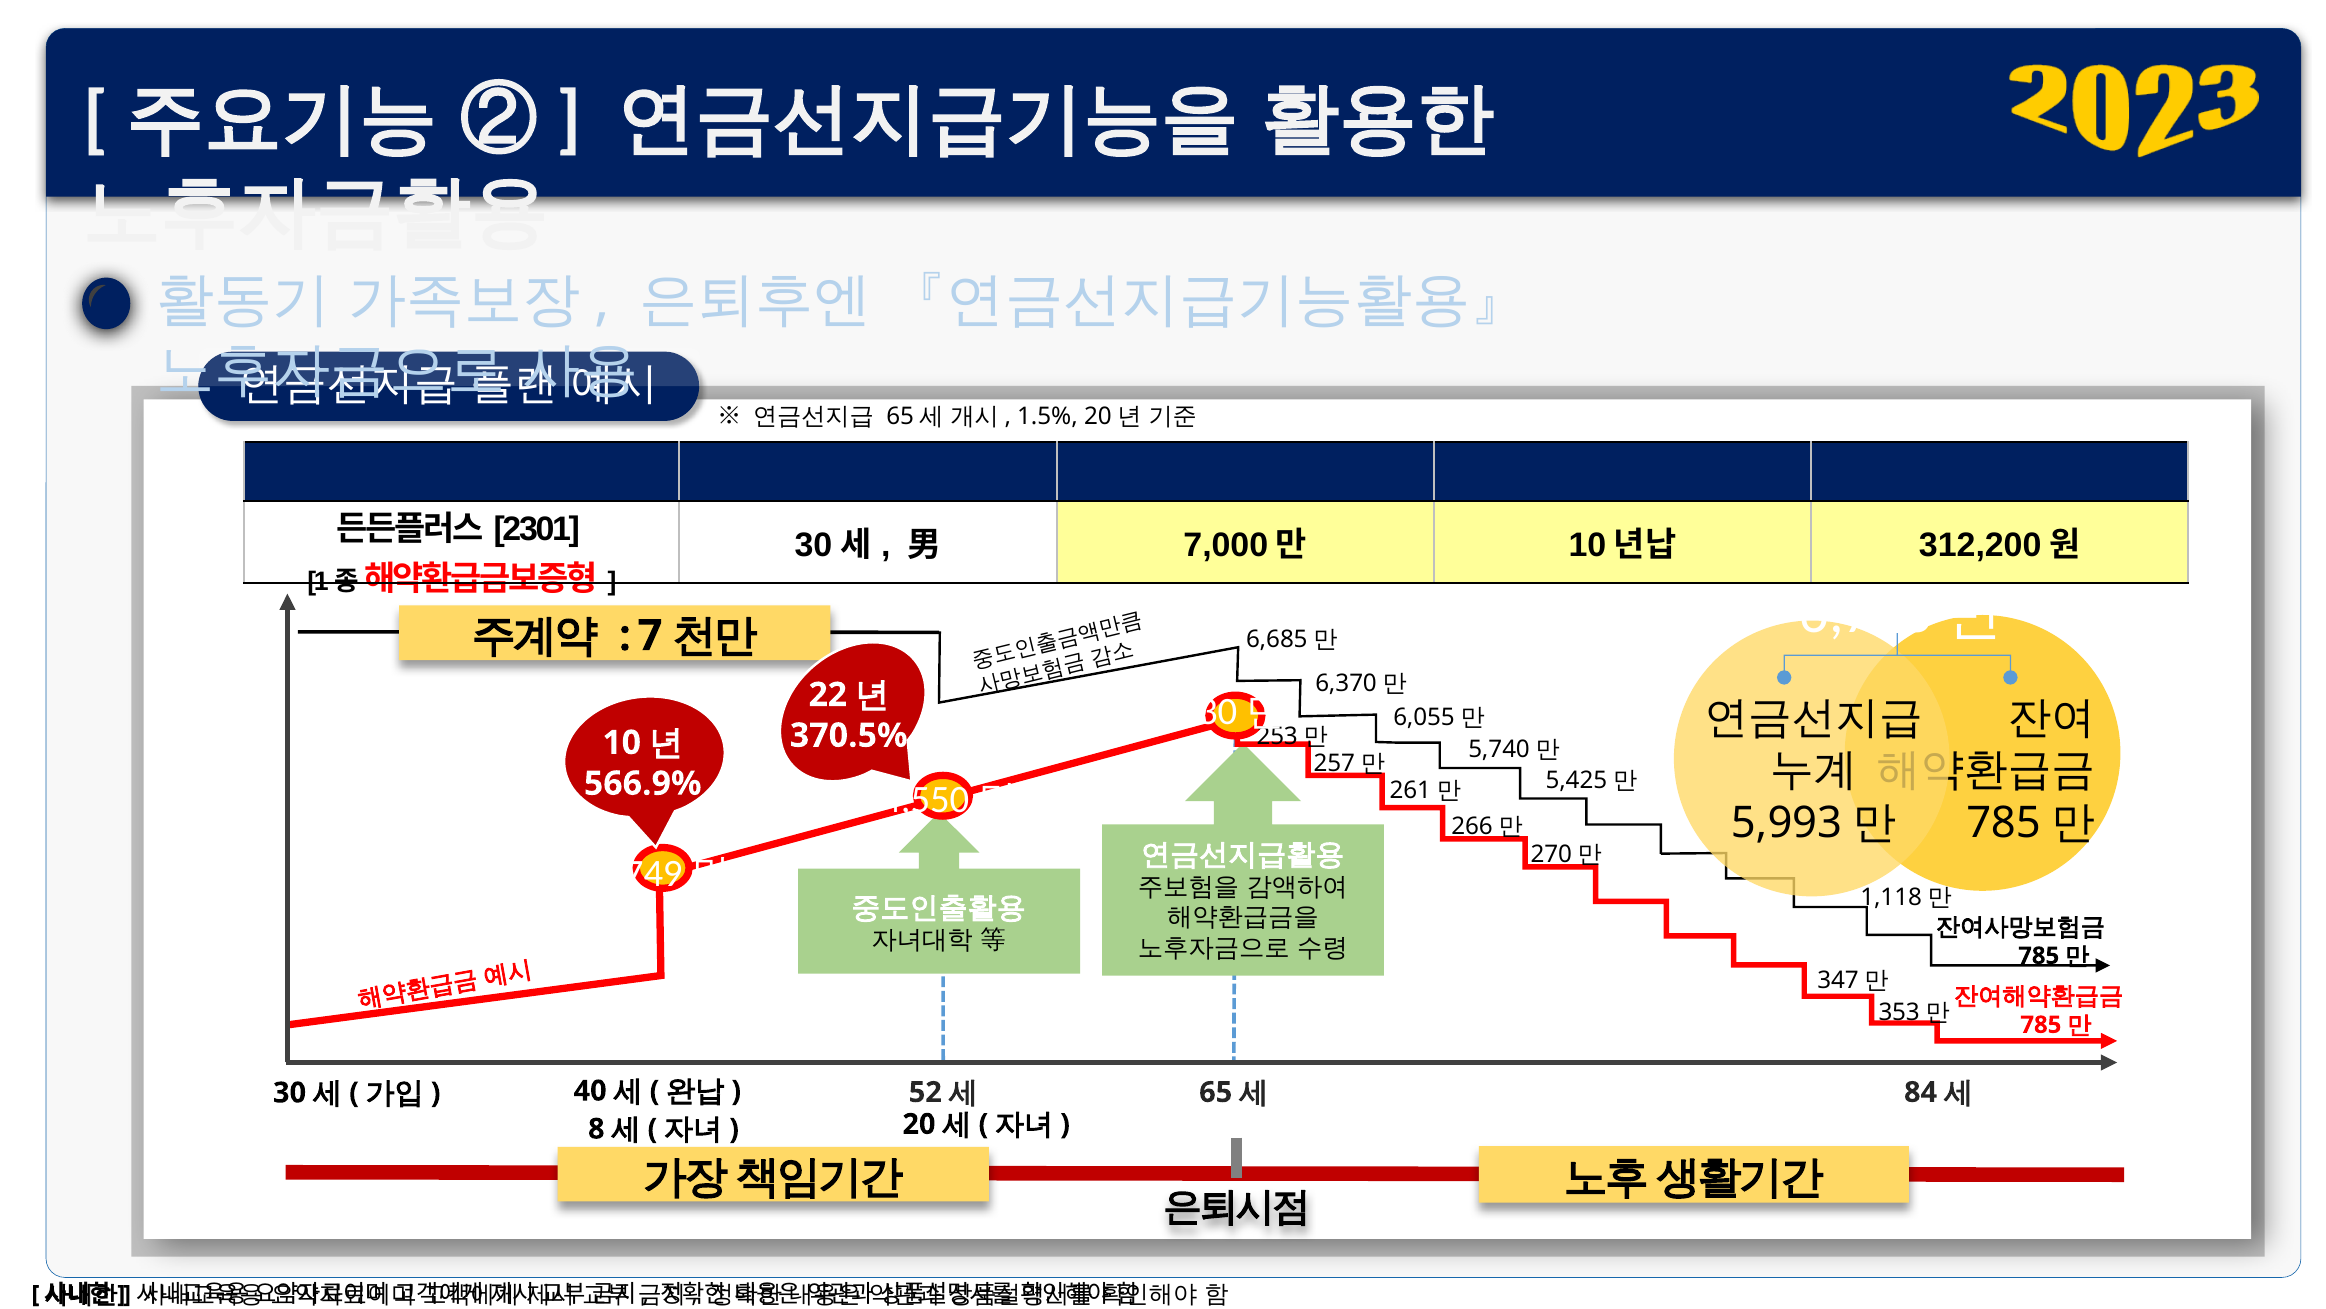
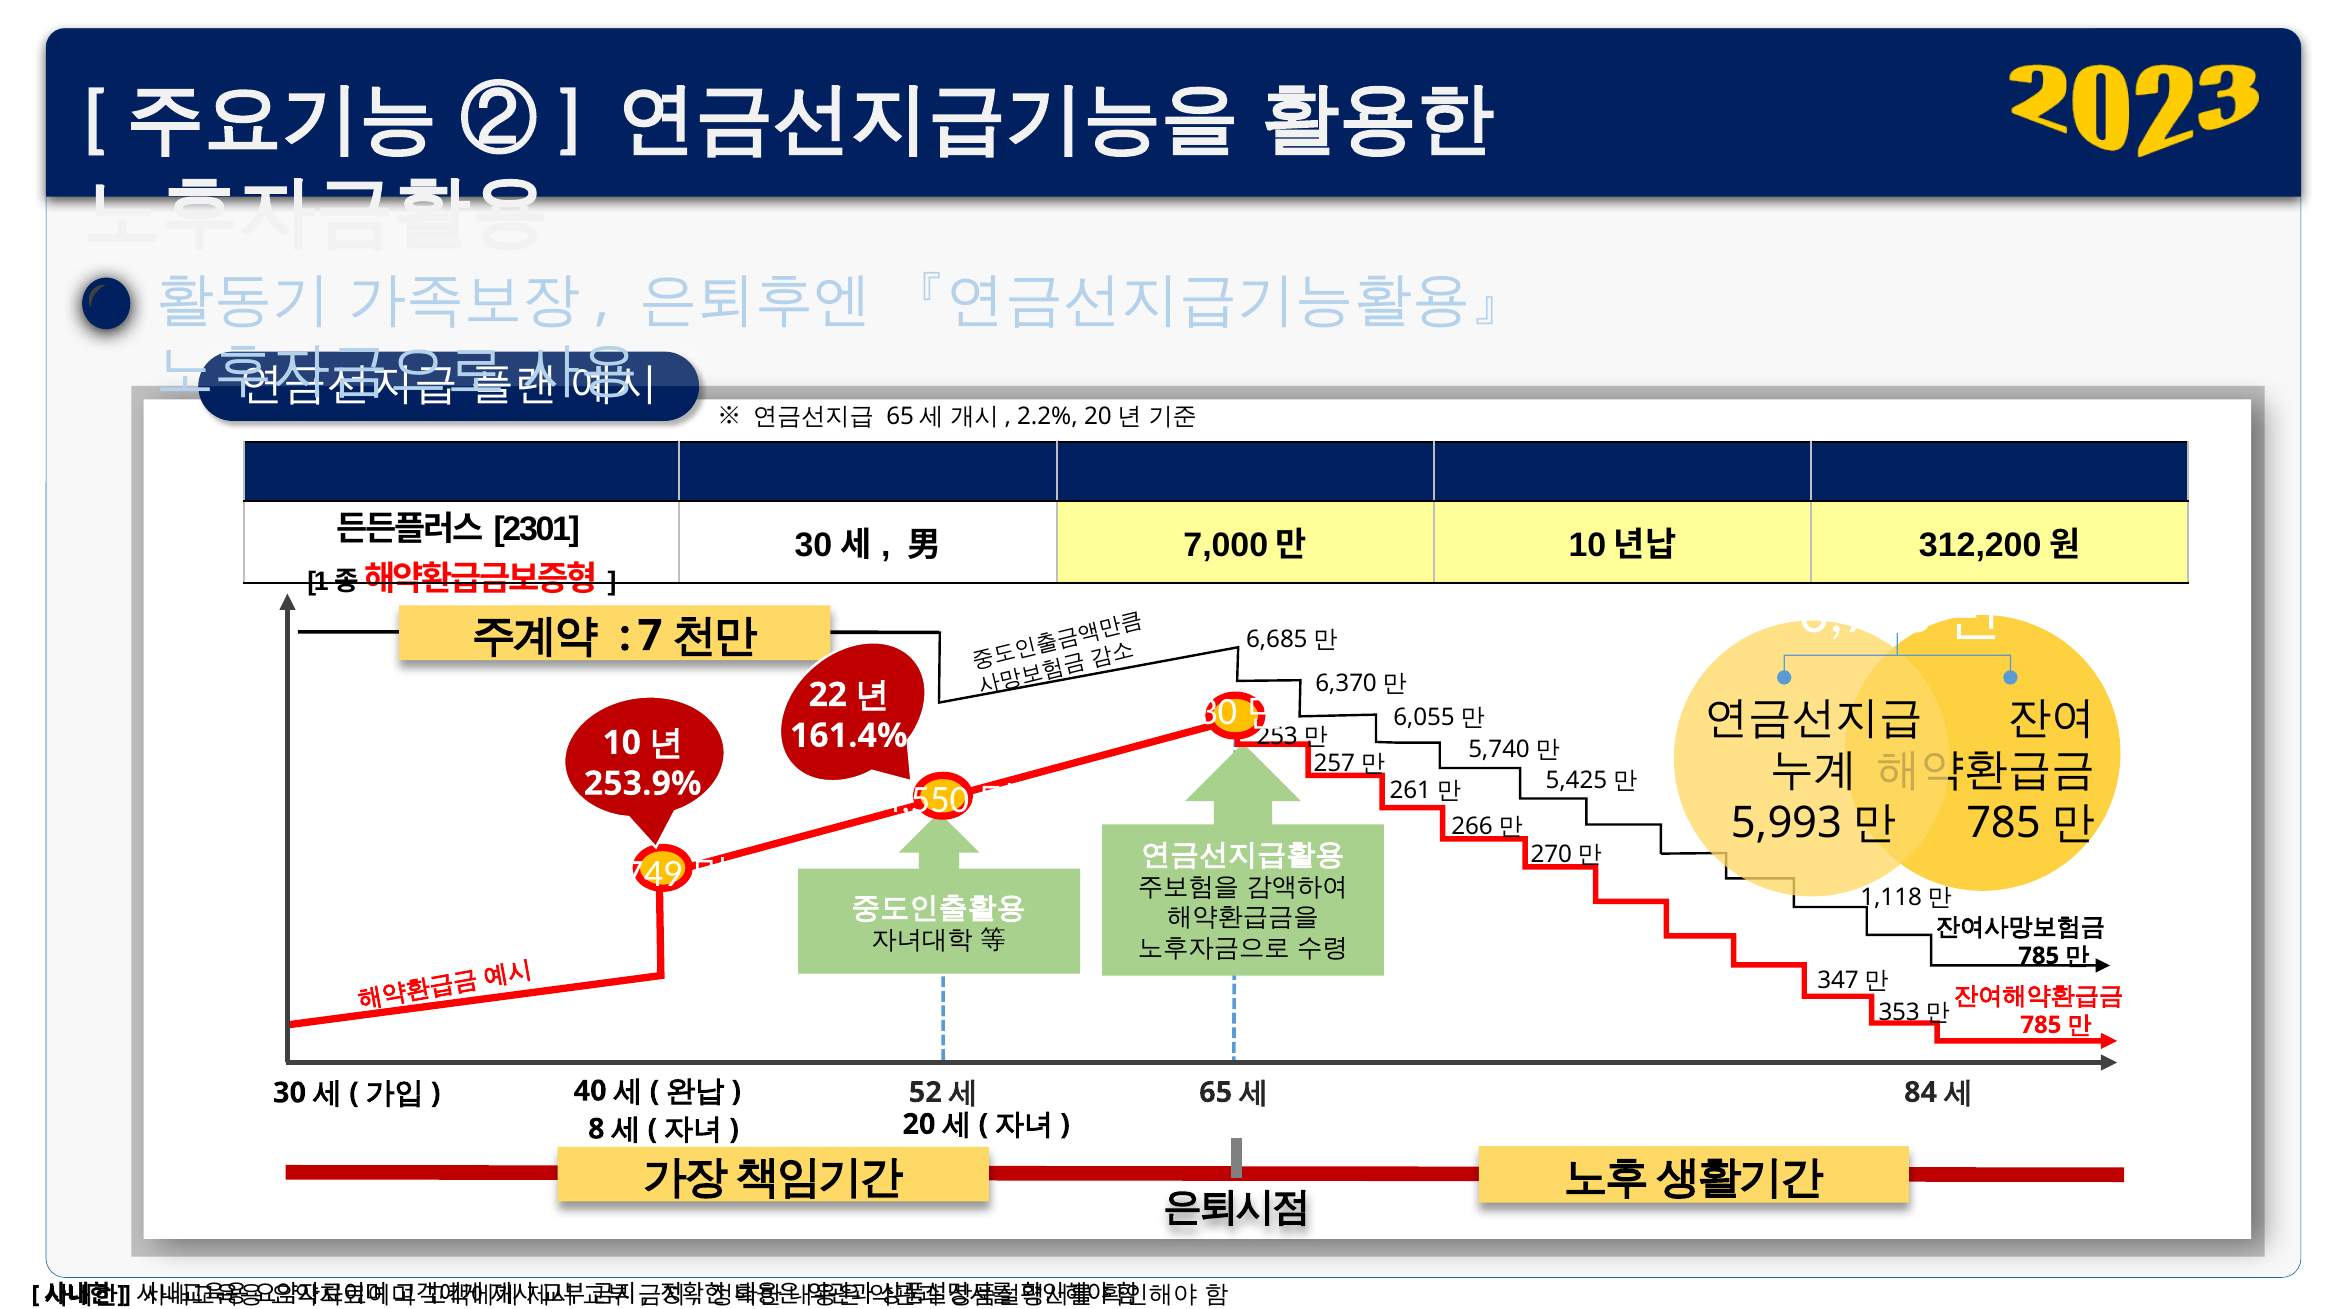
1.5%: 1.5% -> 2.2% (1047, 417)
370.5%: 370.5% -> 161.4% (849, 735)
566.9%: 566.9% -> 253.9% (643, 783)
